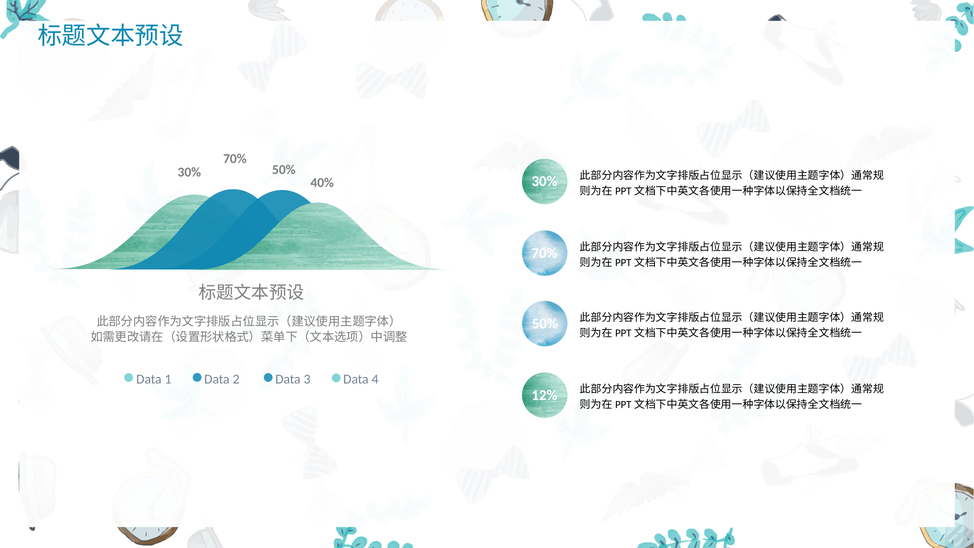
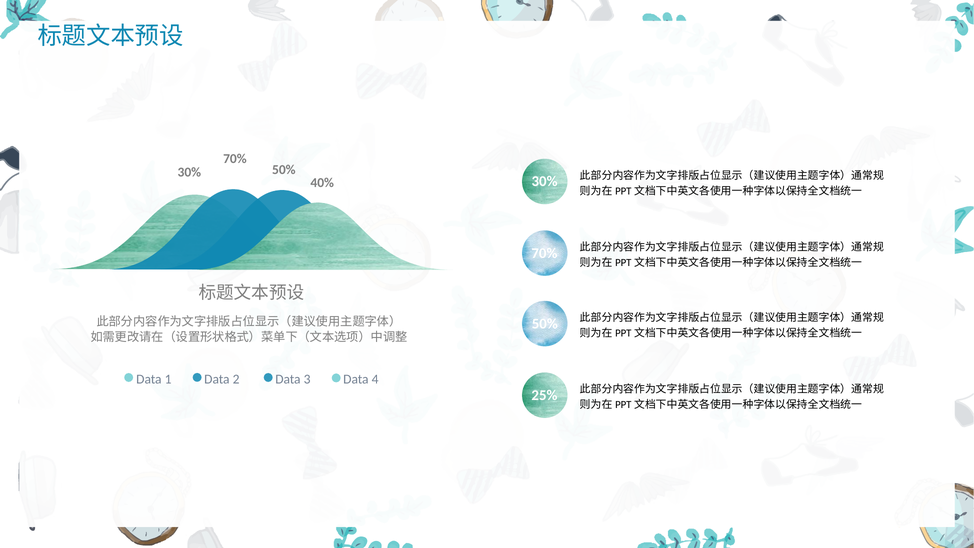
12%: 12% -> 25% (544, 395)
